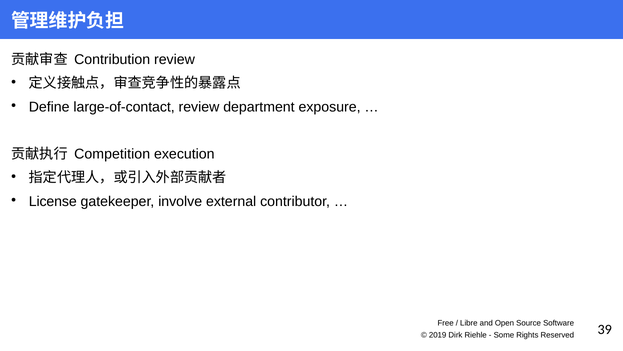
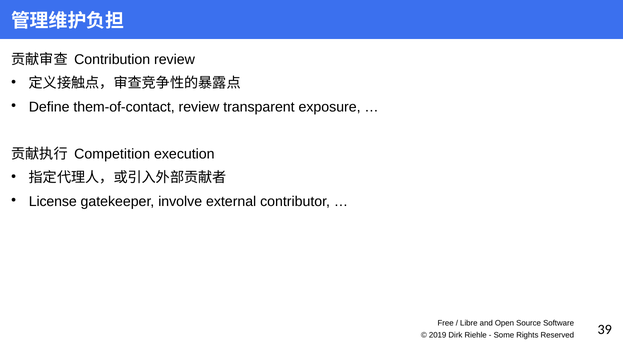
large-of-contact: large-of-contact -> them-of-contact (124, 107)
department: department -> transparent (259, 107)
